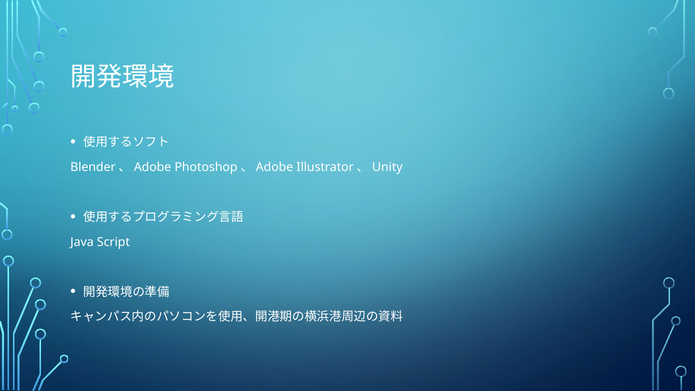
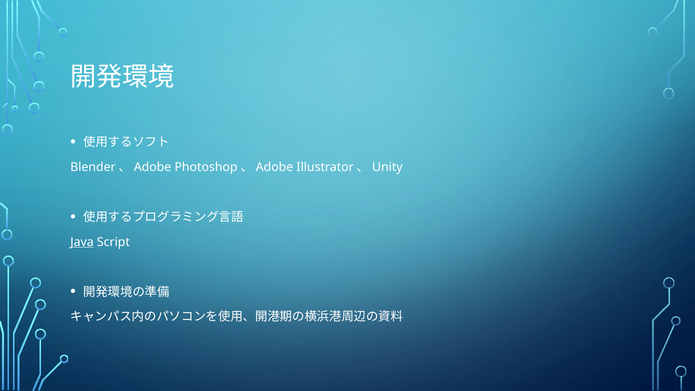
Java underline: none -> present (82, 242)
